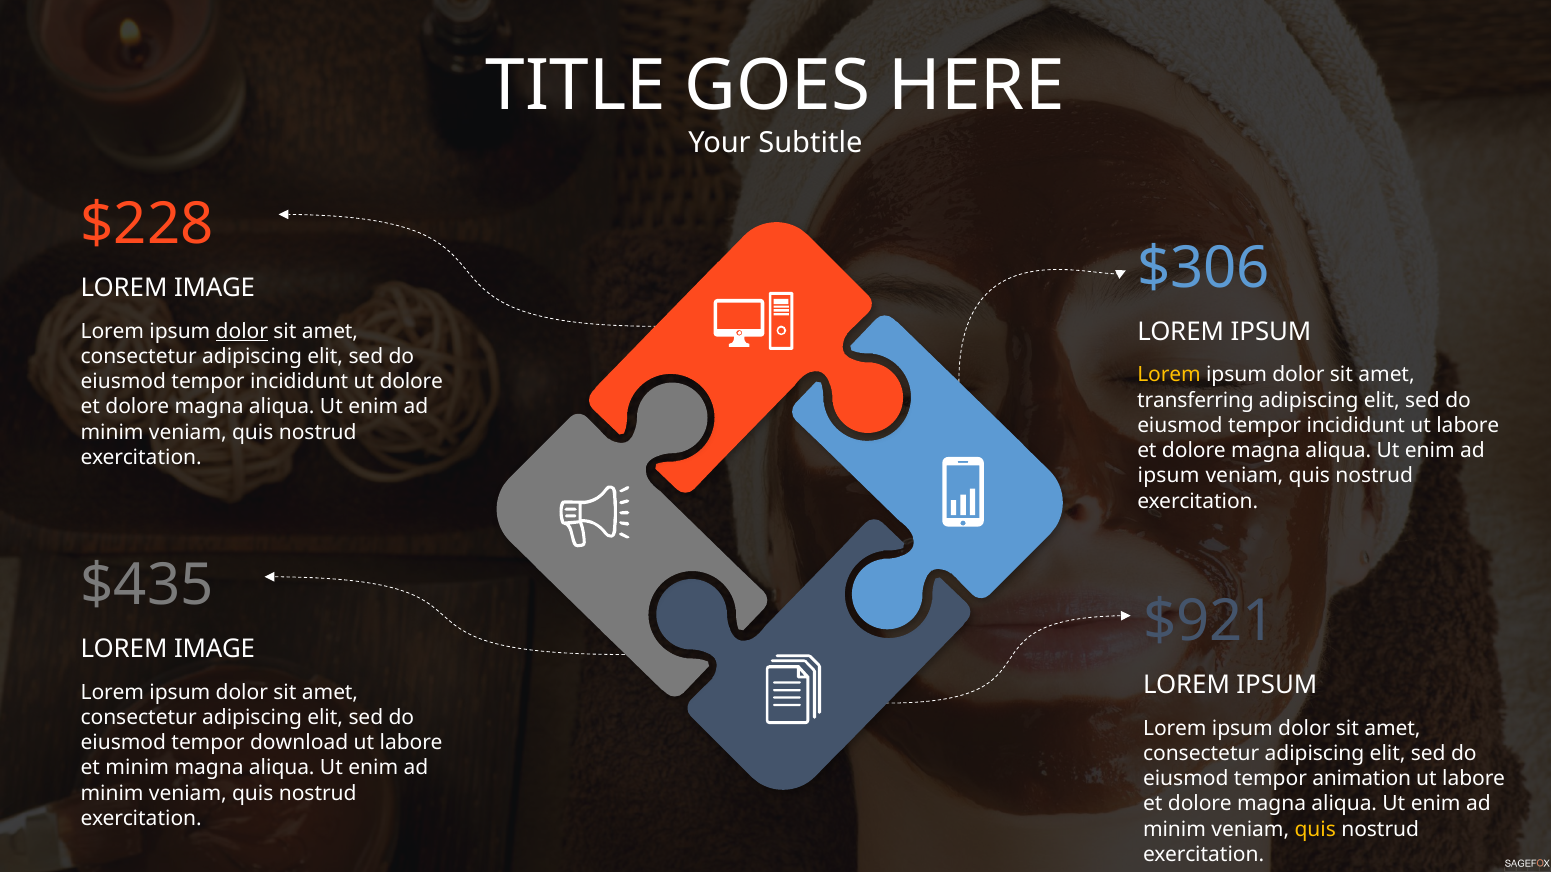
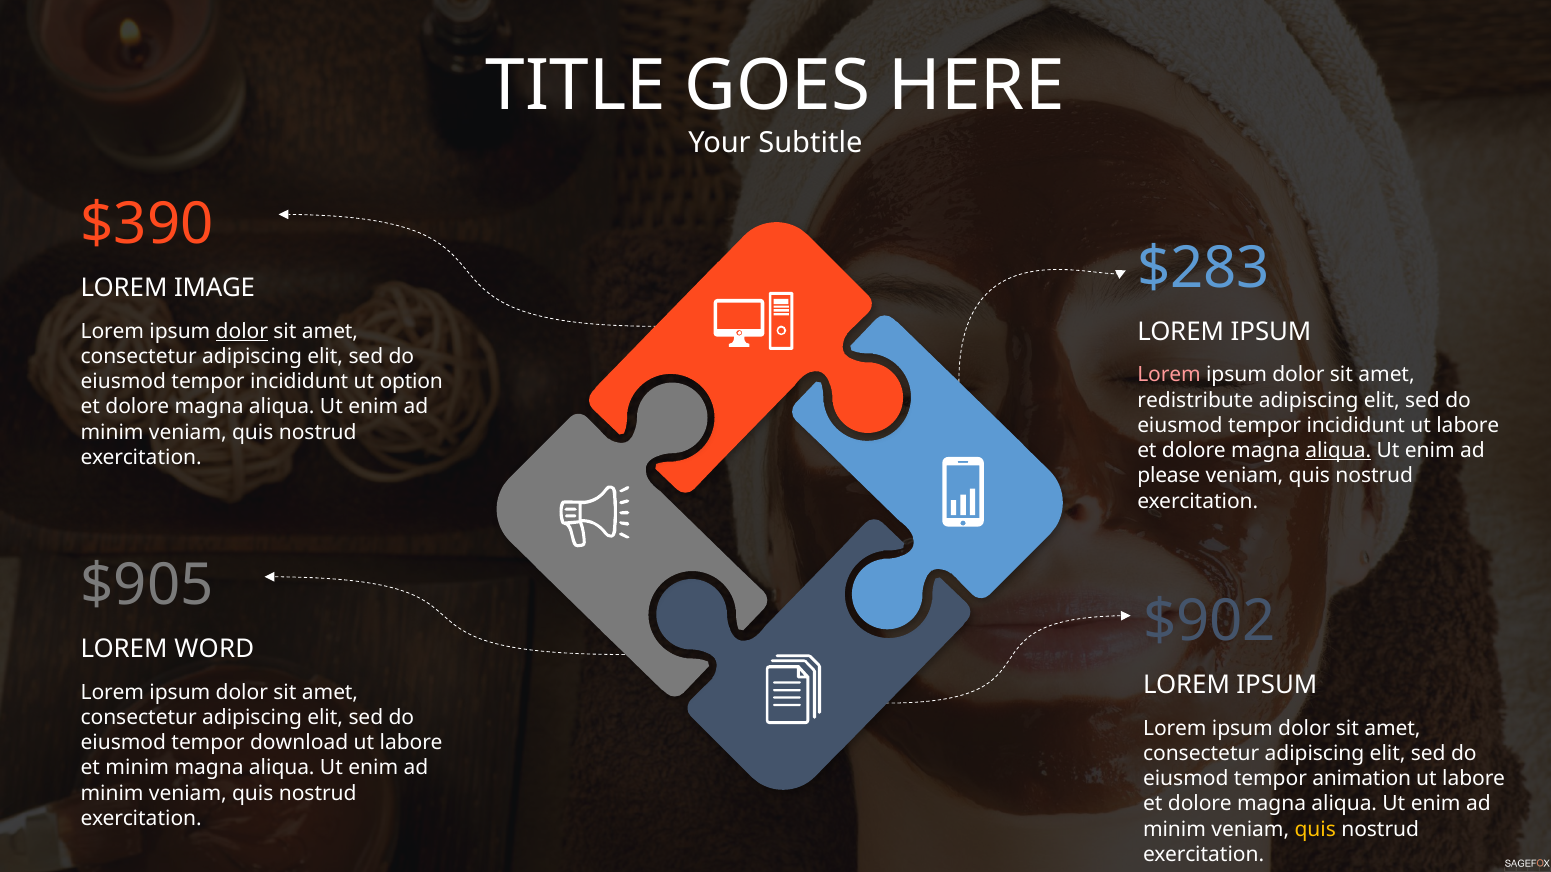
$228: $228 -> $390 (147, 225)
$306: $306 -> $283 (1204, 268)
Lorem colour: yellow -> pink (1169, 375)
ut dolore: dolore -> option (411, 382)
transferring: transferring -> redistribute (1195, 400)
aliqua underline: none -> present (1338, 451)
ipsum: ipsum -> please (1169, 476)
$435: $435 -> $905 (147, 586)
$921: $921 -> $902 (1210, 622)
IMAGE: IMAGE -> WORD (214, 649)
